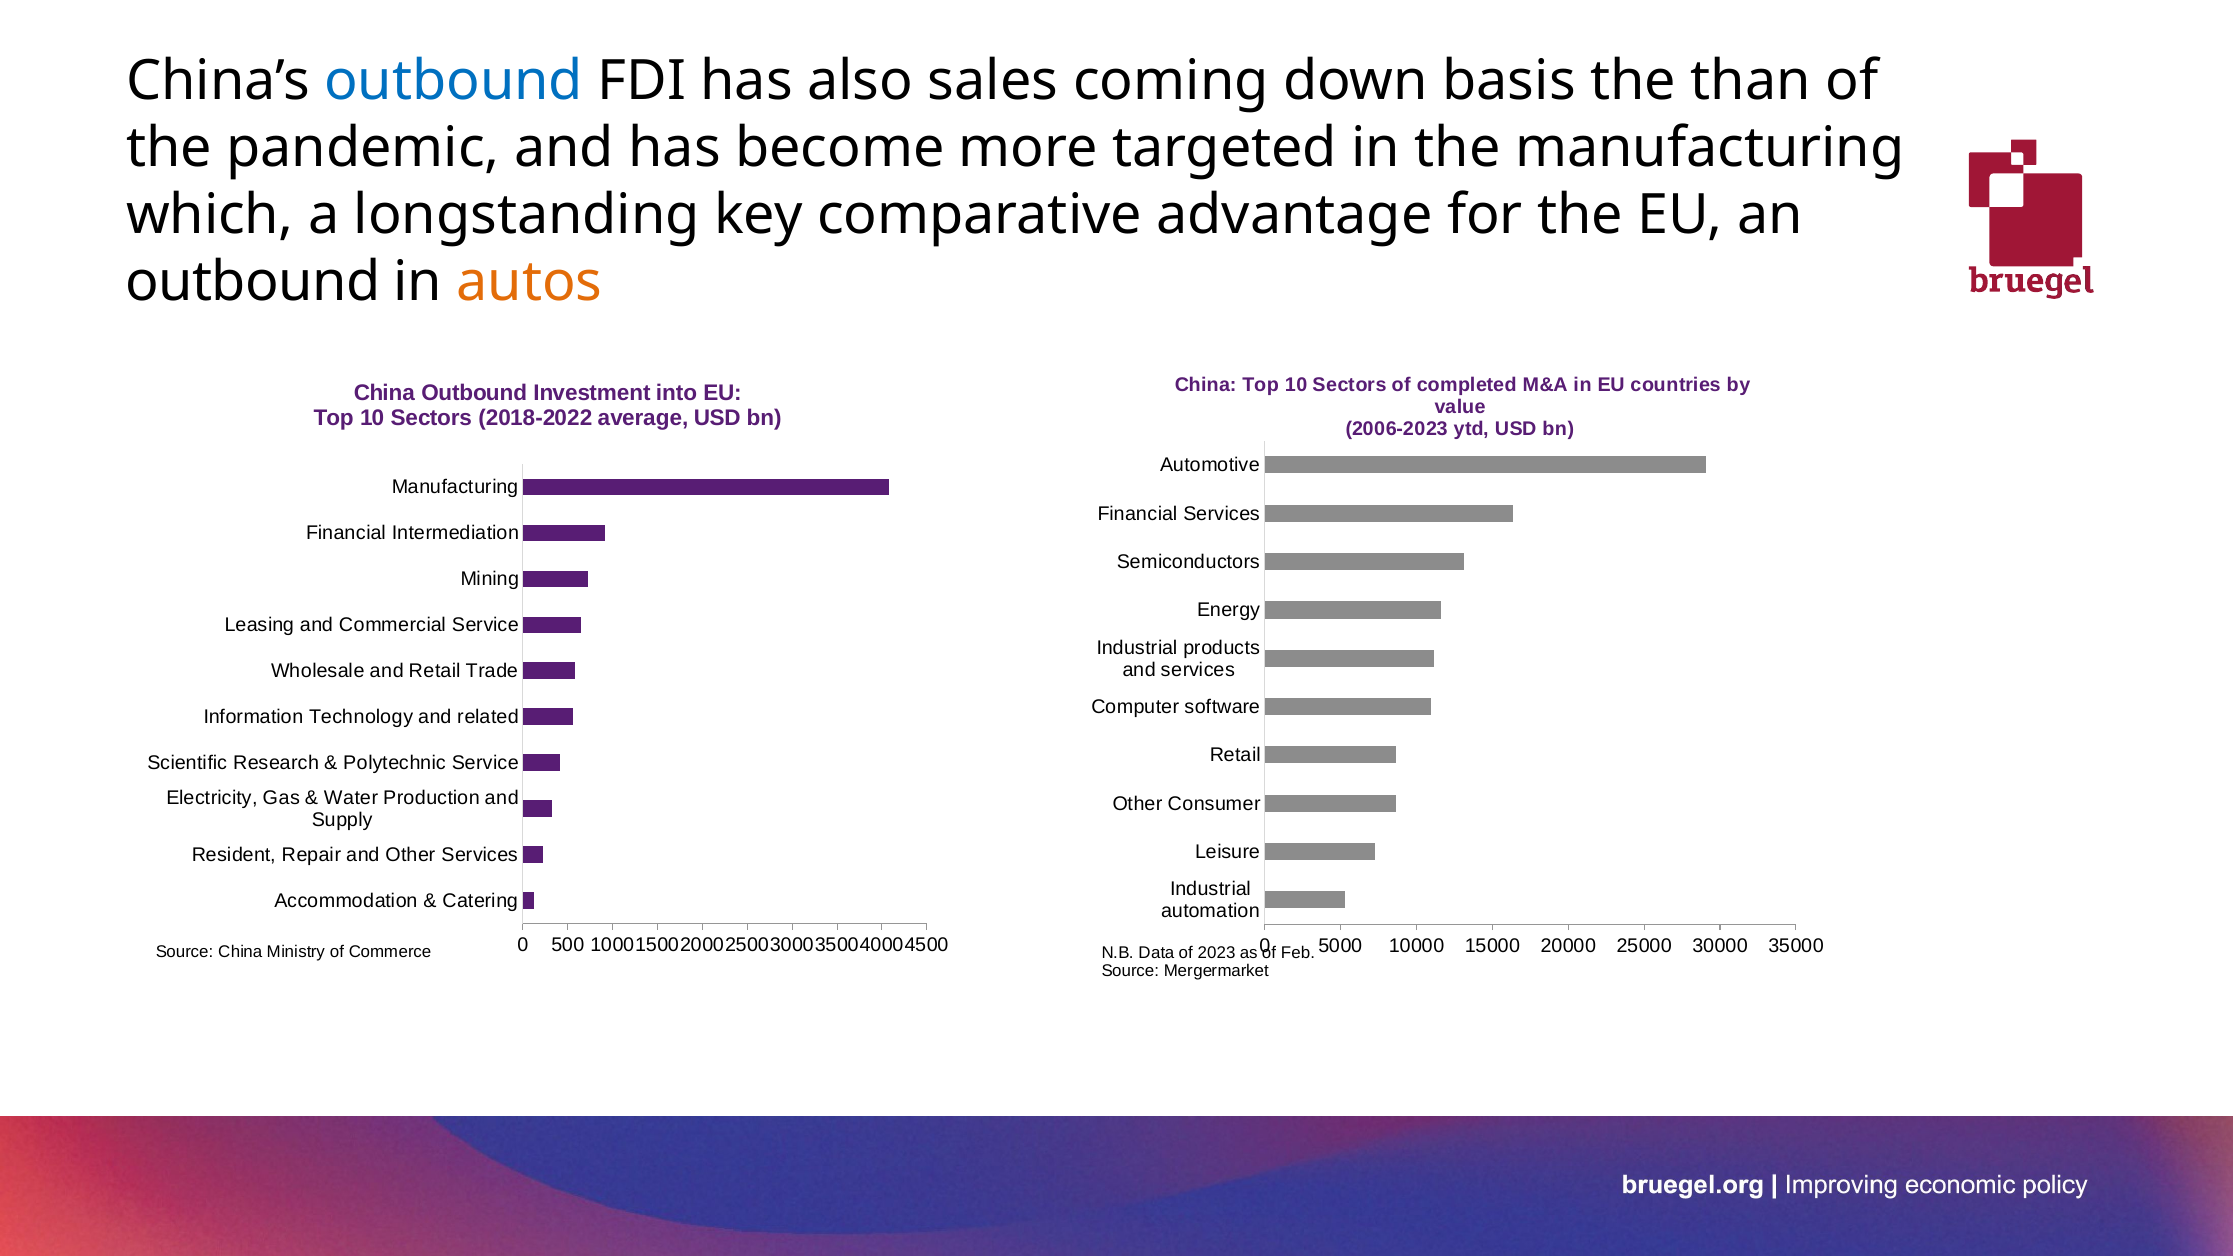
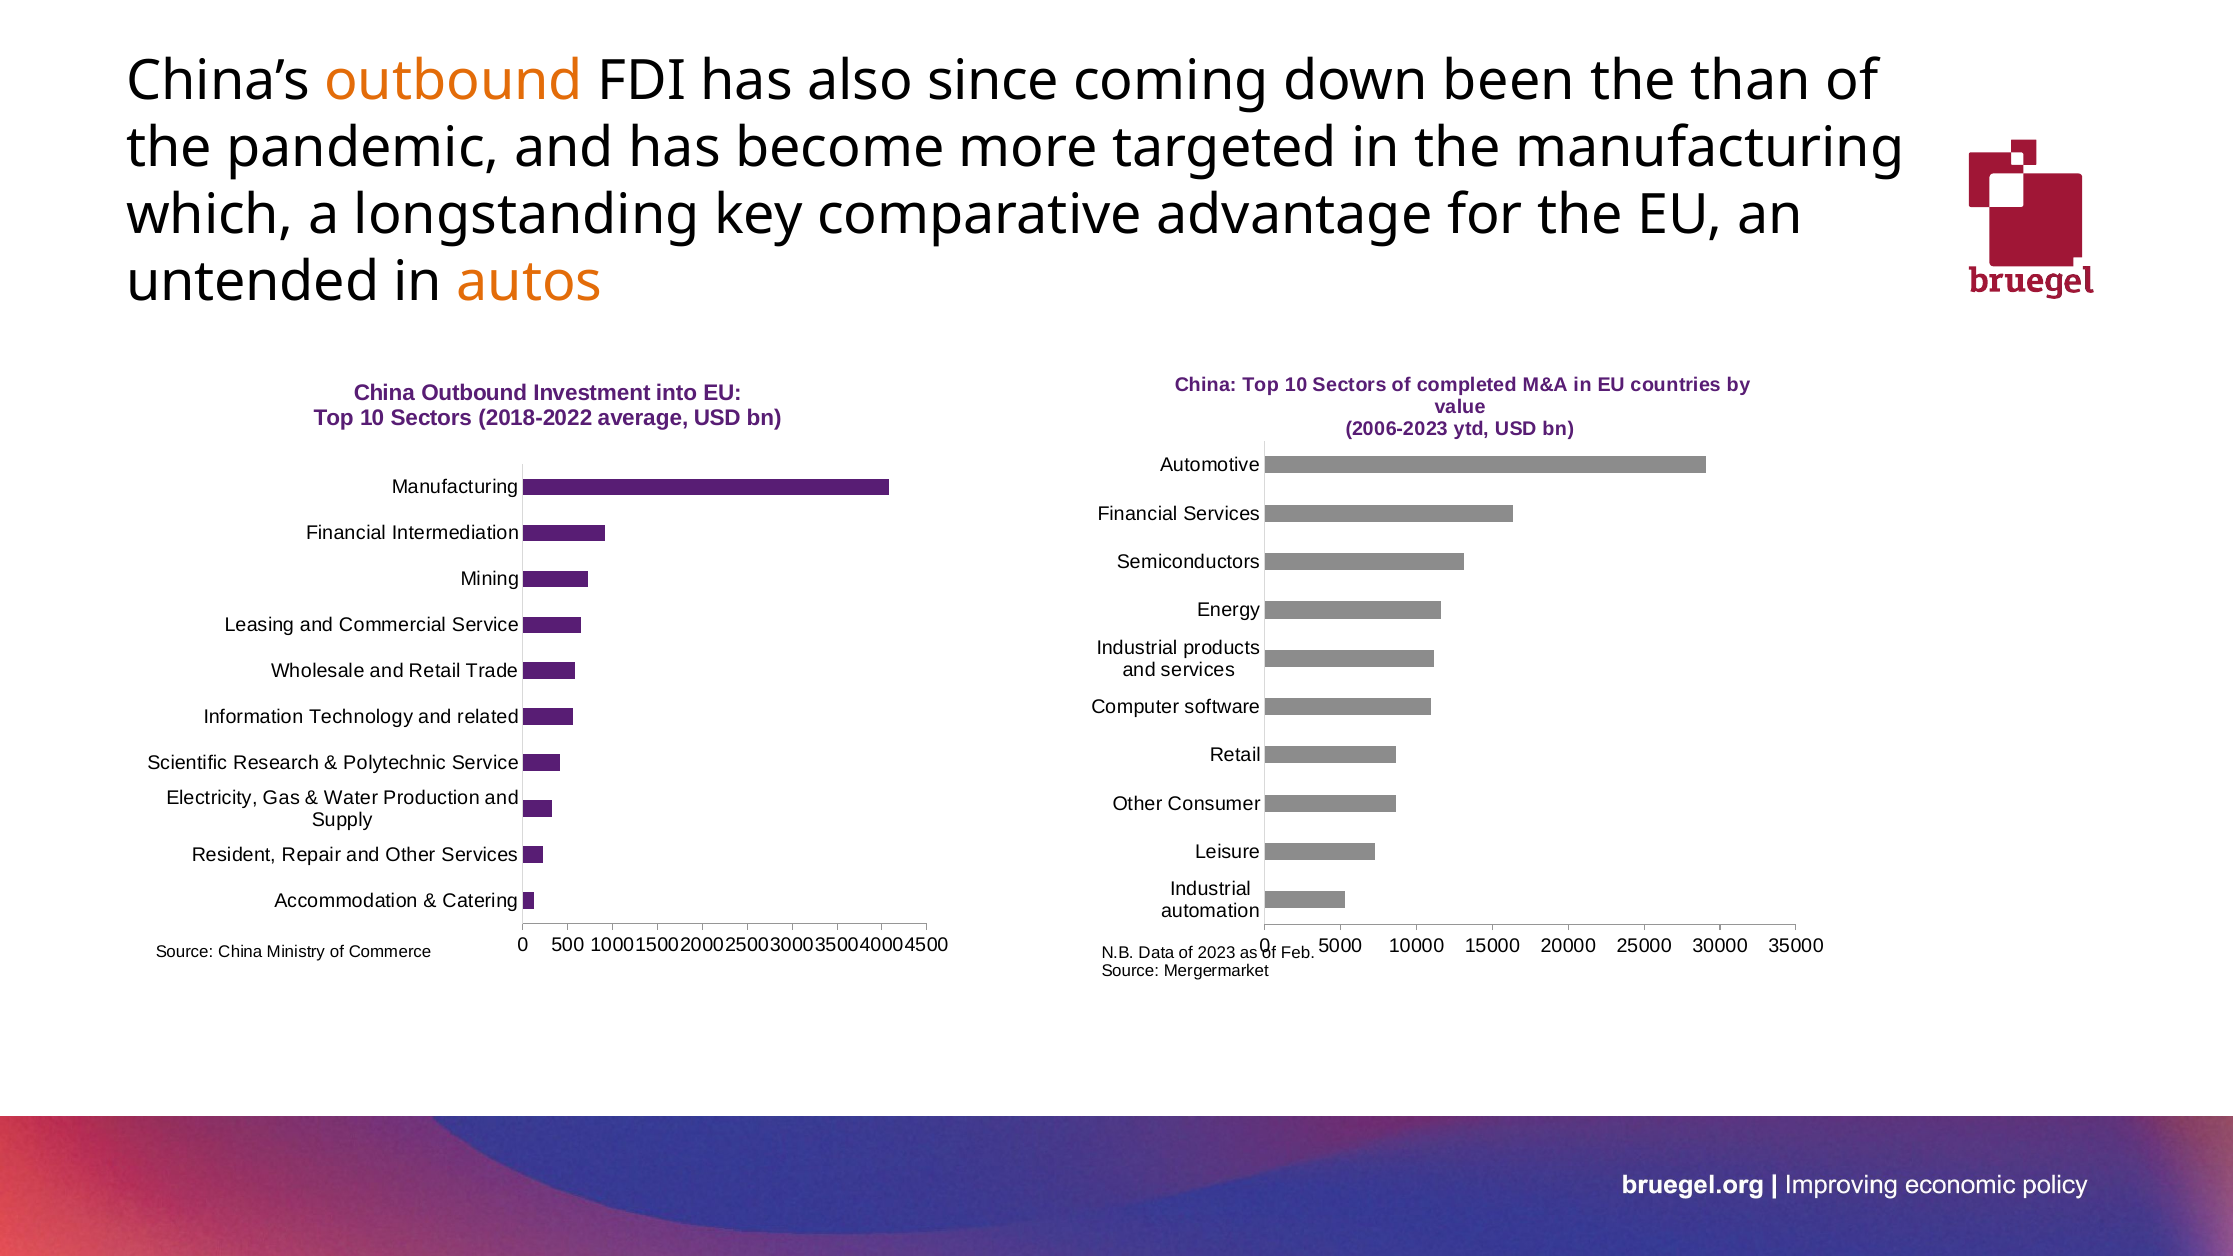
outbound colour: blue -> orange (454, 81)
sales: sales -> since (993, 81)
basis: basis -> been (1509, 81)
outbound: outbound -> untended (253, 282)
